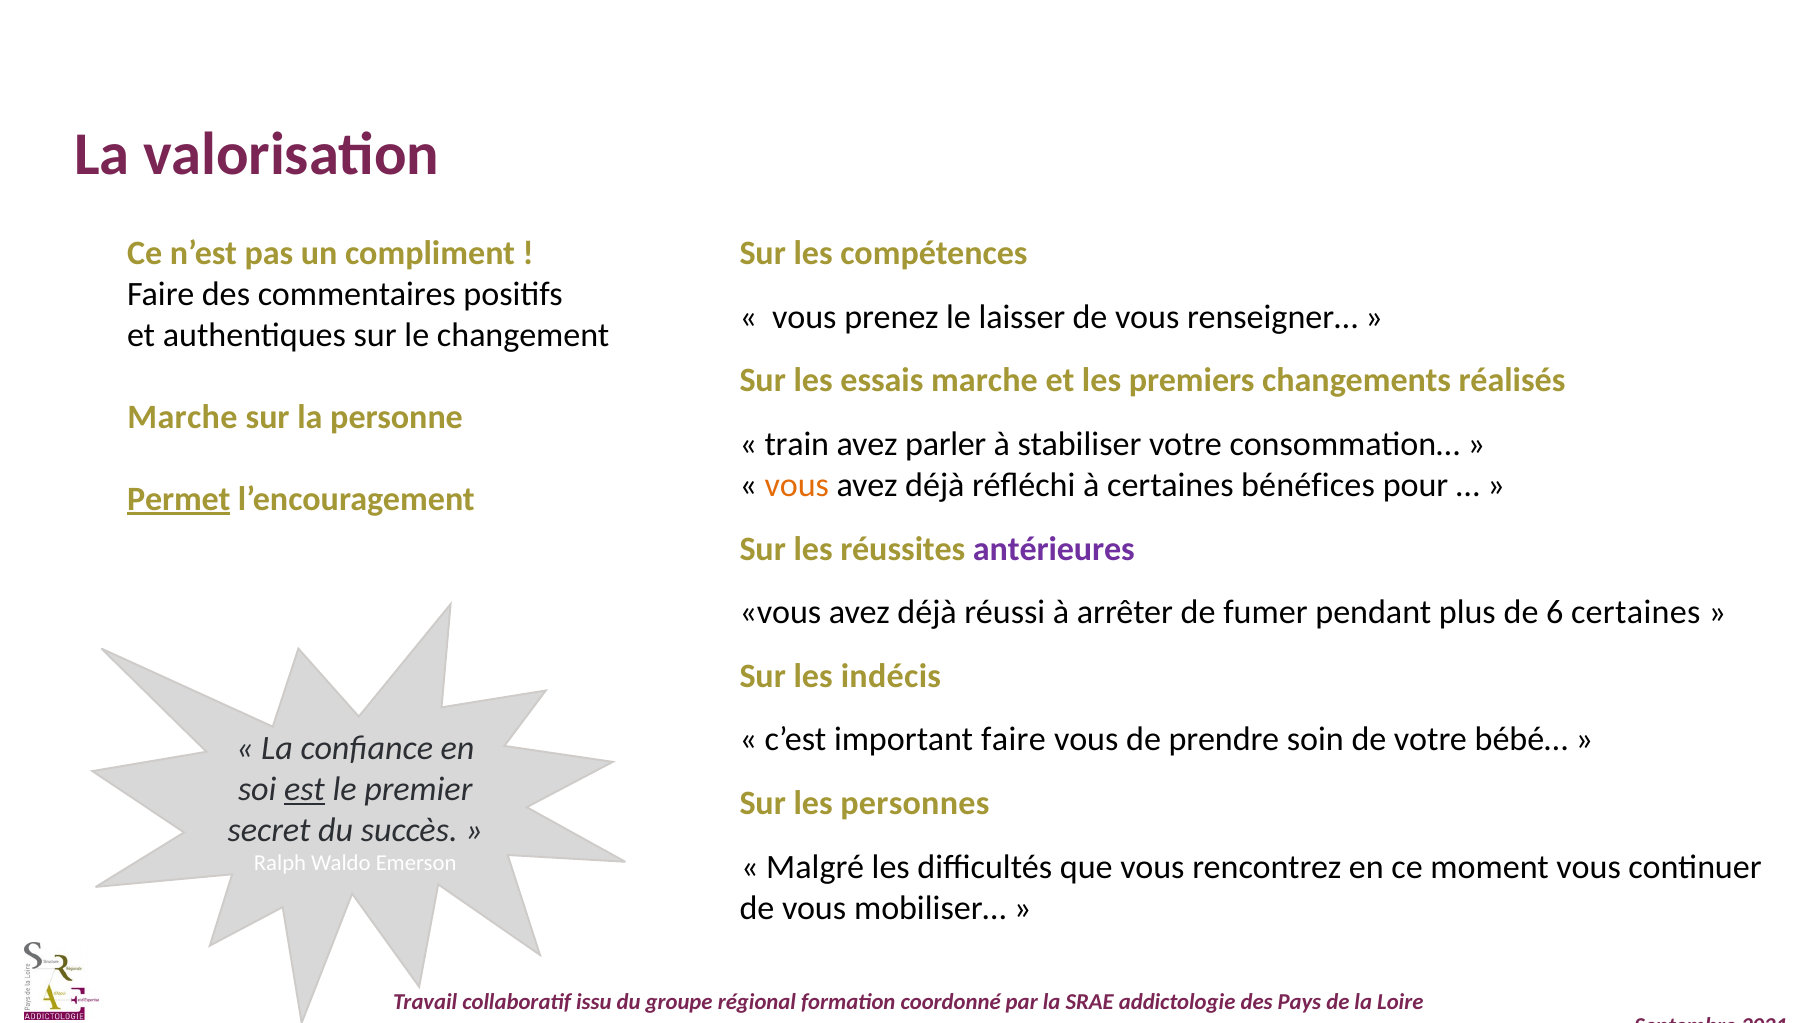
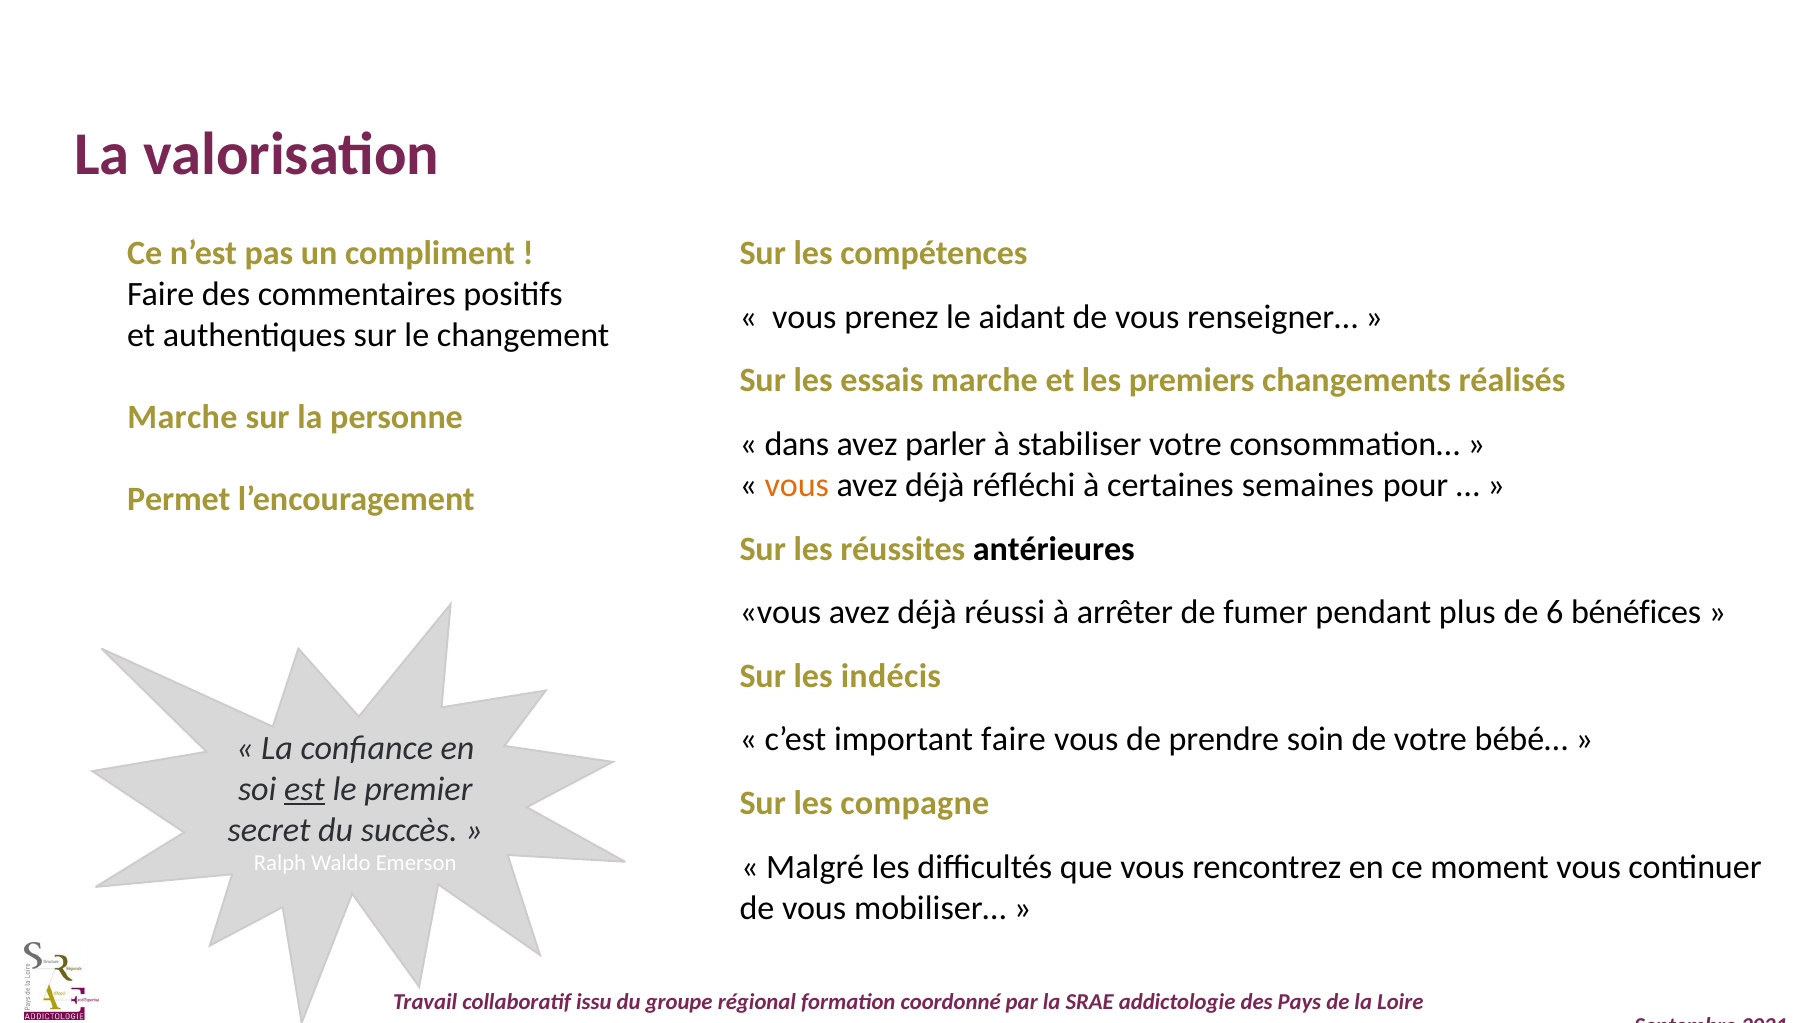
laisser: laisser -> aidant (1022, 317)
train: train -> dans (797, 444)
bénéfices: bénéfices -> semaines (1308, 485)
Permet underline: present -> none (179, 499)
antérieures colour: purple -> black (1054, 549)
6 certaines: certaines -> bénéfices (1636, 613)
personnes: personnes -> compagne (915, 803)
